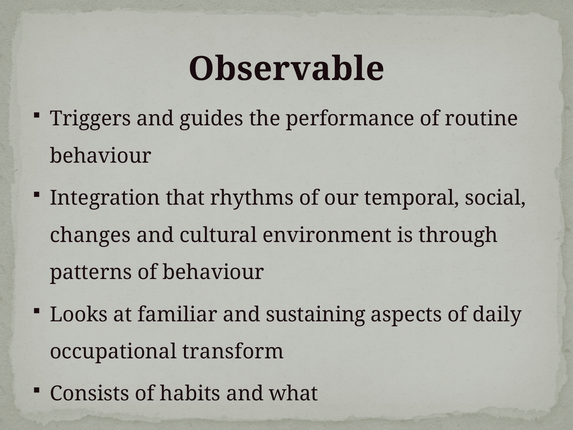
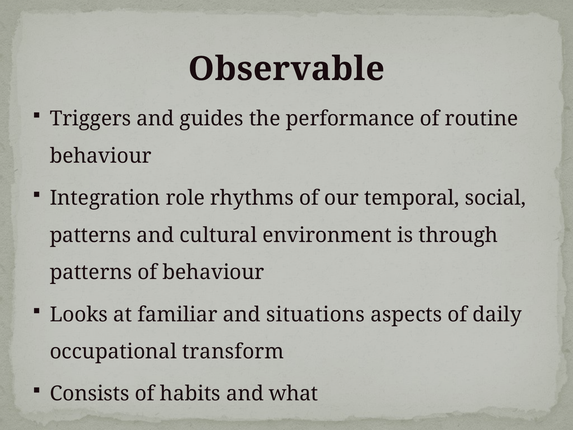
that: that -> role (185, 198)
changes: changes -> patterns (90, 235)
sustaining: sustaining -> situations (316, 314)
